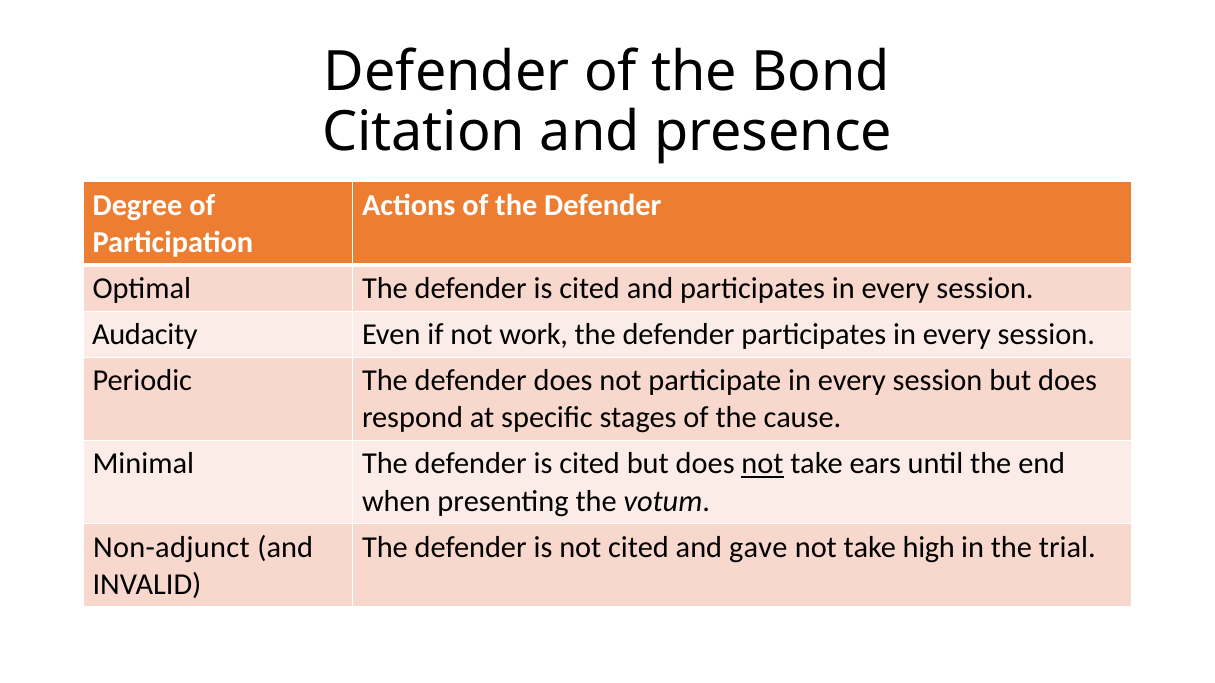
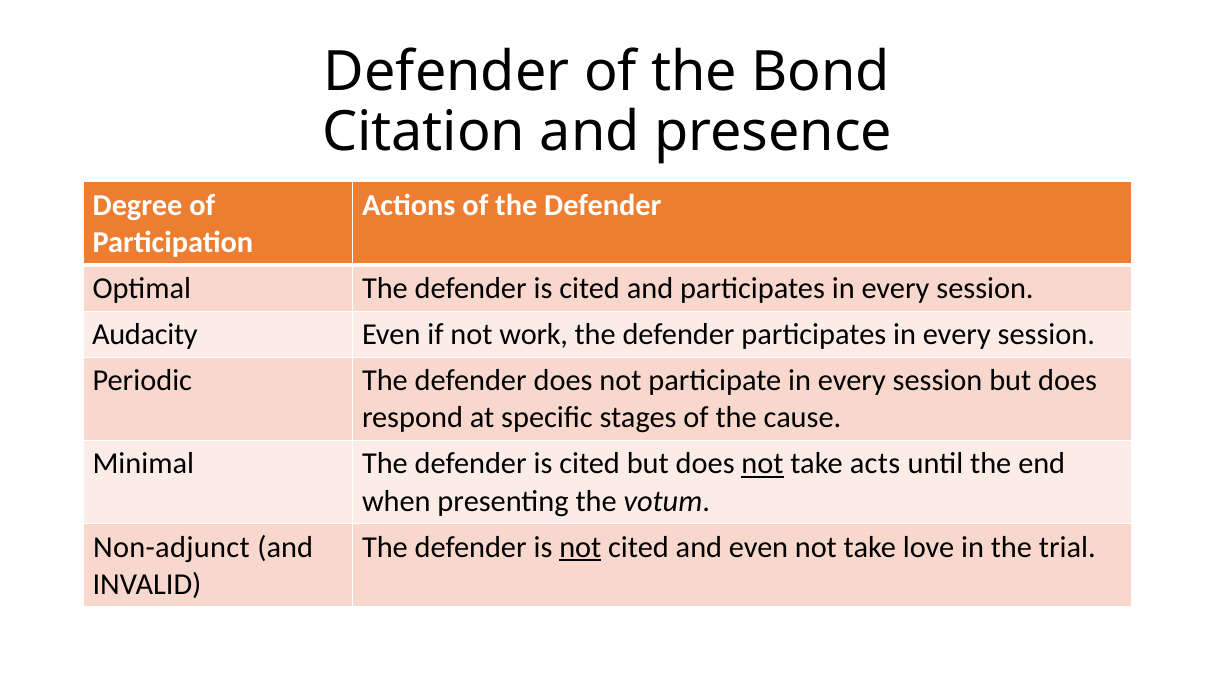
ears: ears -> acts (875, 464)
not underline: none -> present (580, 548)
and gave: gave -> even (759, 548)
high: high -> love (929, 548)
